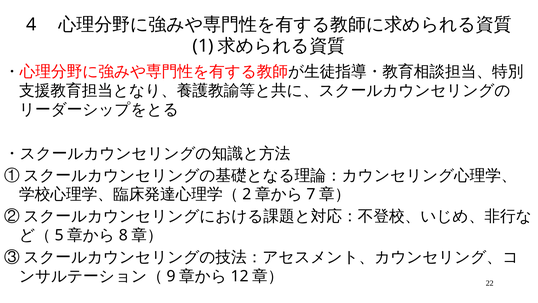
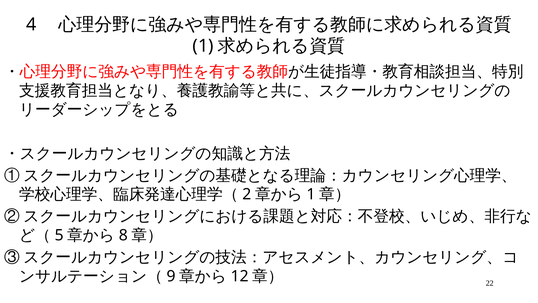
7: 7 -> 1 (311, 194)
